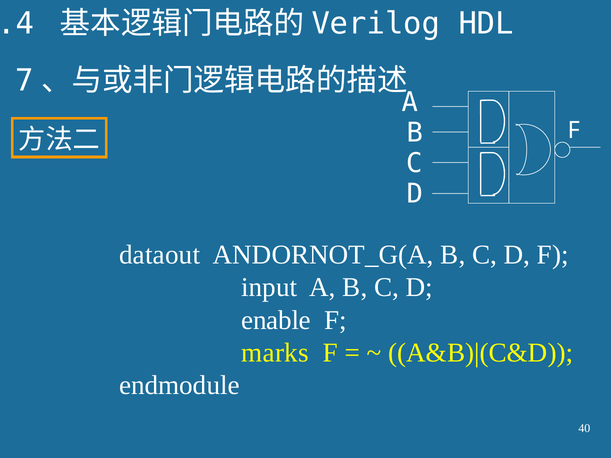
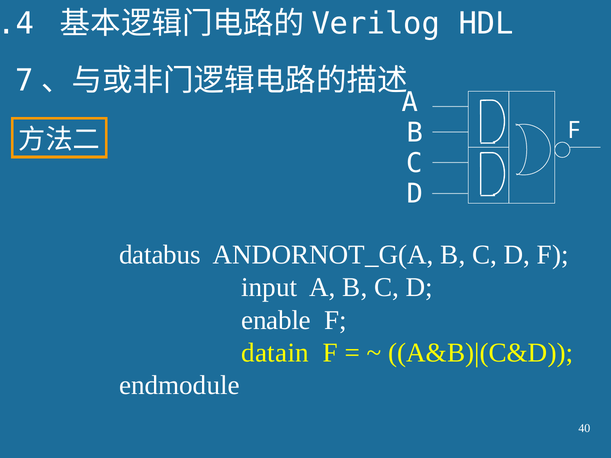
dataout: dataout -> databus (160, 255)
marks: marks -> datain (275, 353)
